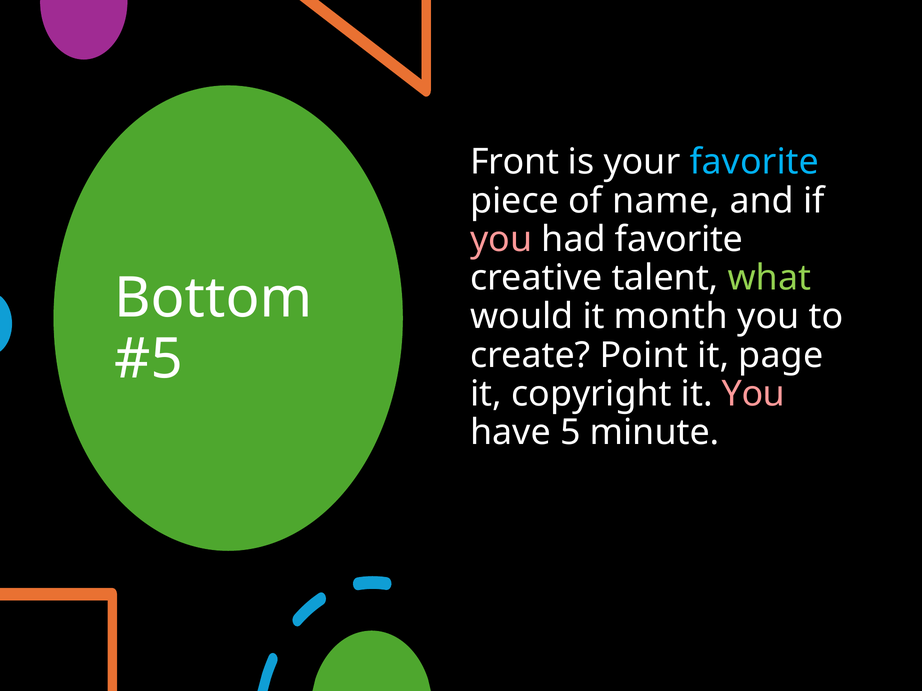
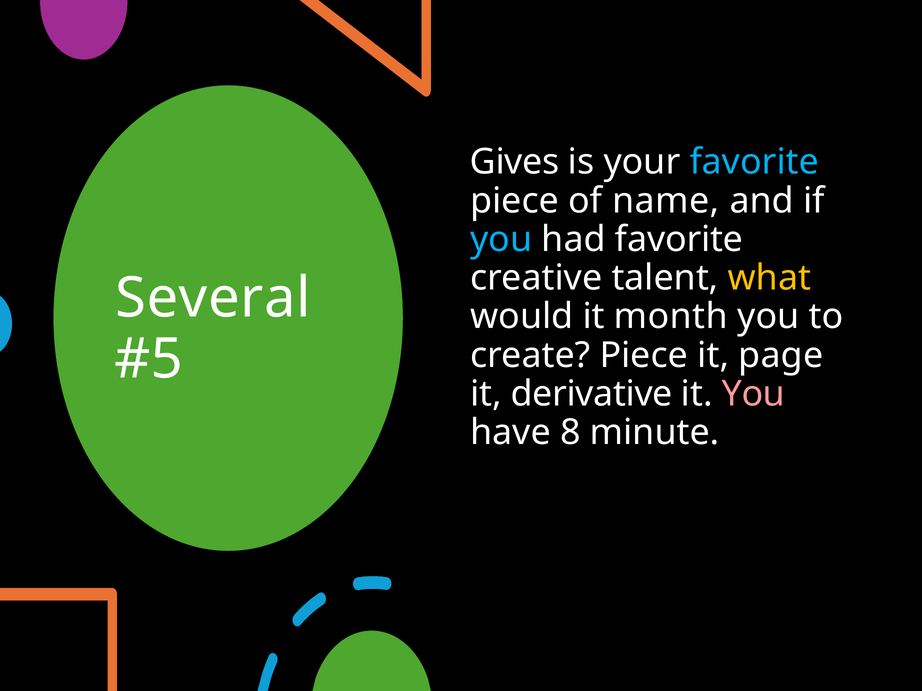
Front: Front -> Gives (515, 162)
you colour: pink -> light blue (501, 240)
what colour: light green -> yellow (769, 278)
Bottom: Bottom -> Several (213, 298)
create Point: Point -> Piece (644, 356)
copyright: copyright -> derivative (592, 394)
5: 5 -> 8 (570, 433)
